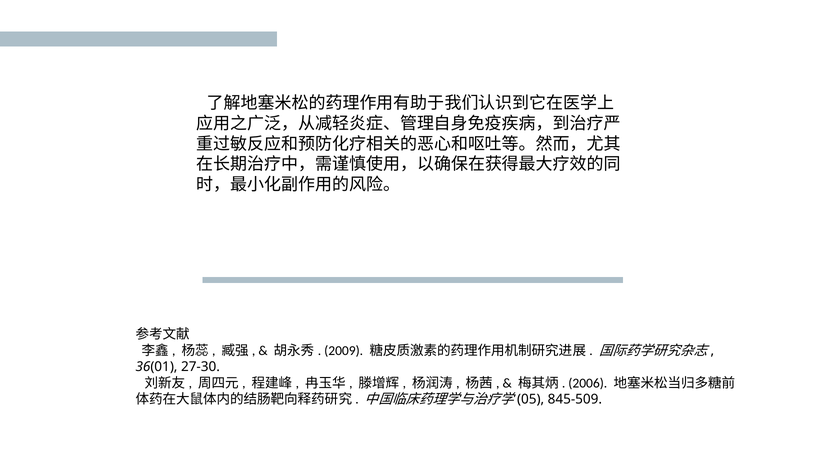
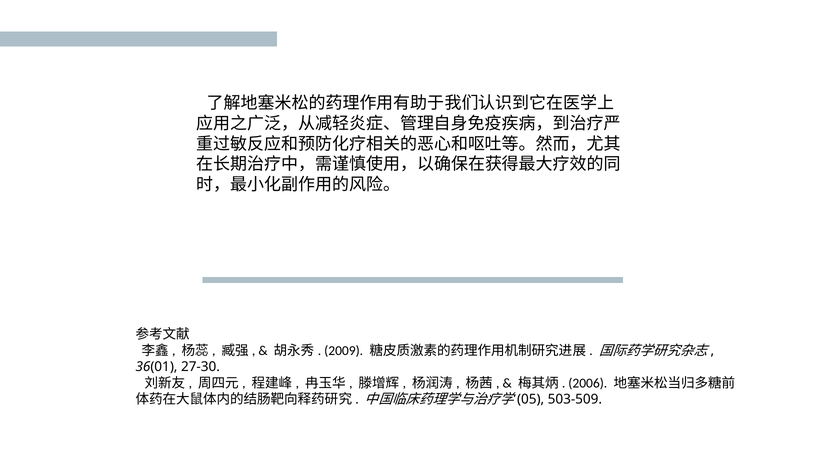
845-509: 845-509 -> 503-509 (575, 399)
